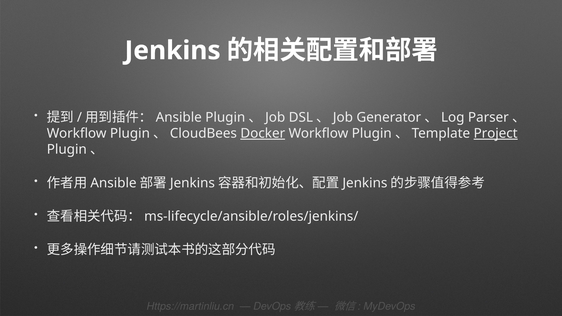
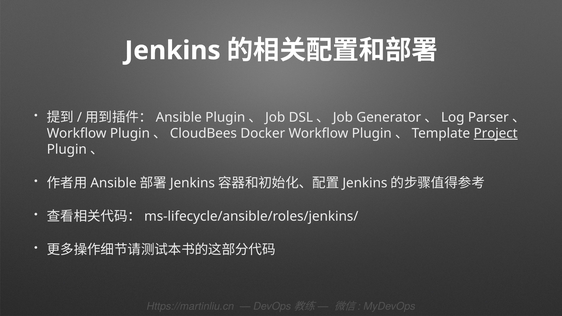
Docker underline: present -> none (263, 133)
